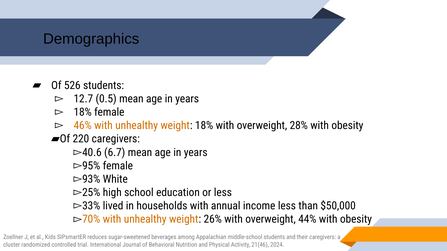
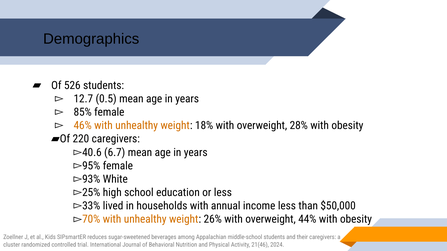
18%: 18% -> 85% (83, 112)
